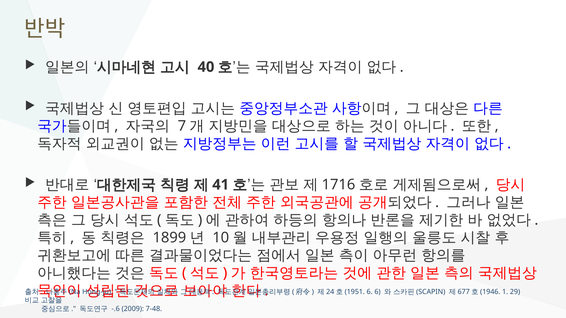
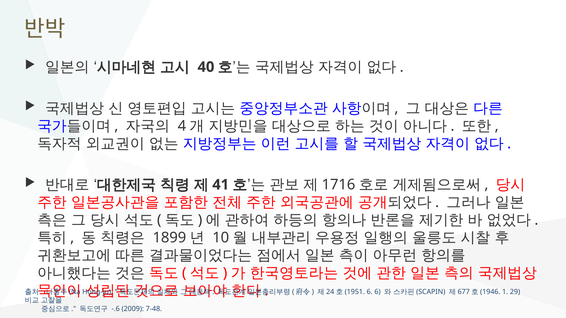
7: 7 -> 4 (182, 126)
